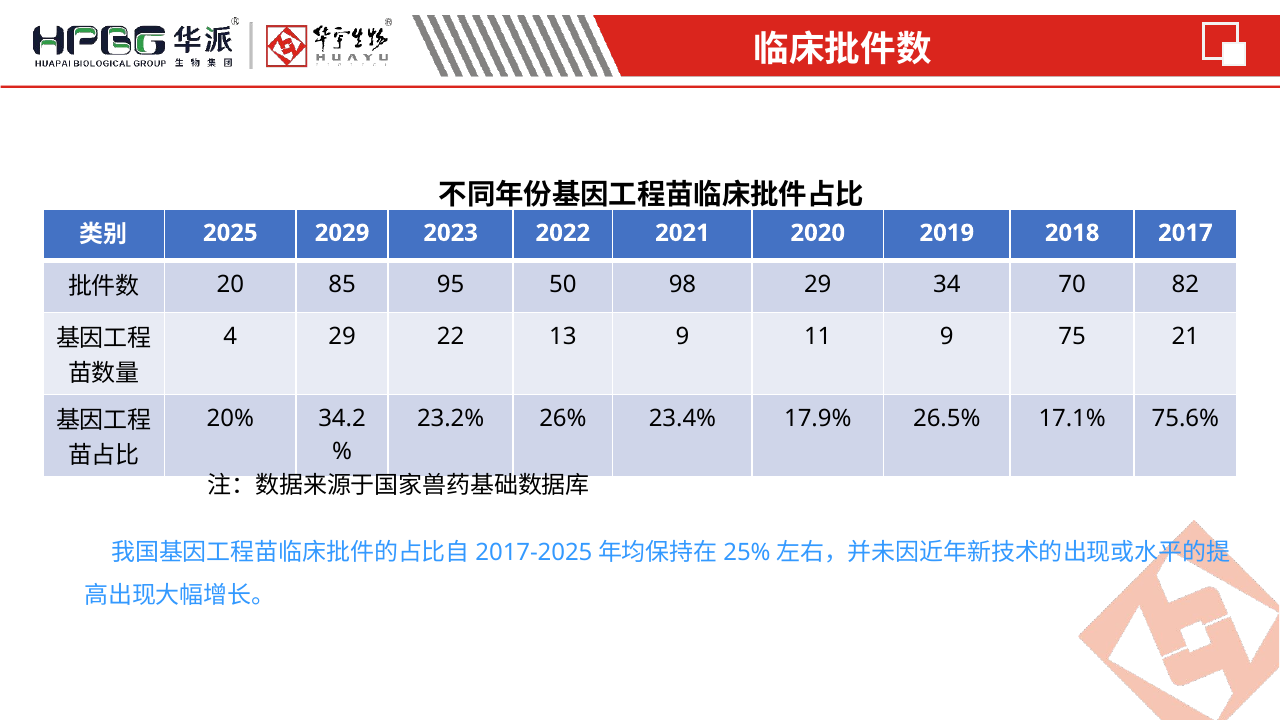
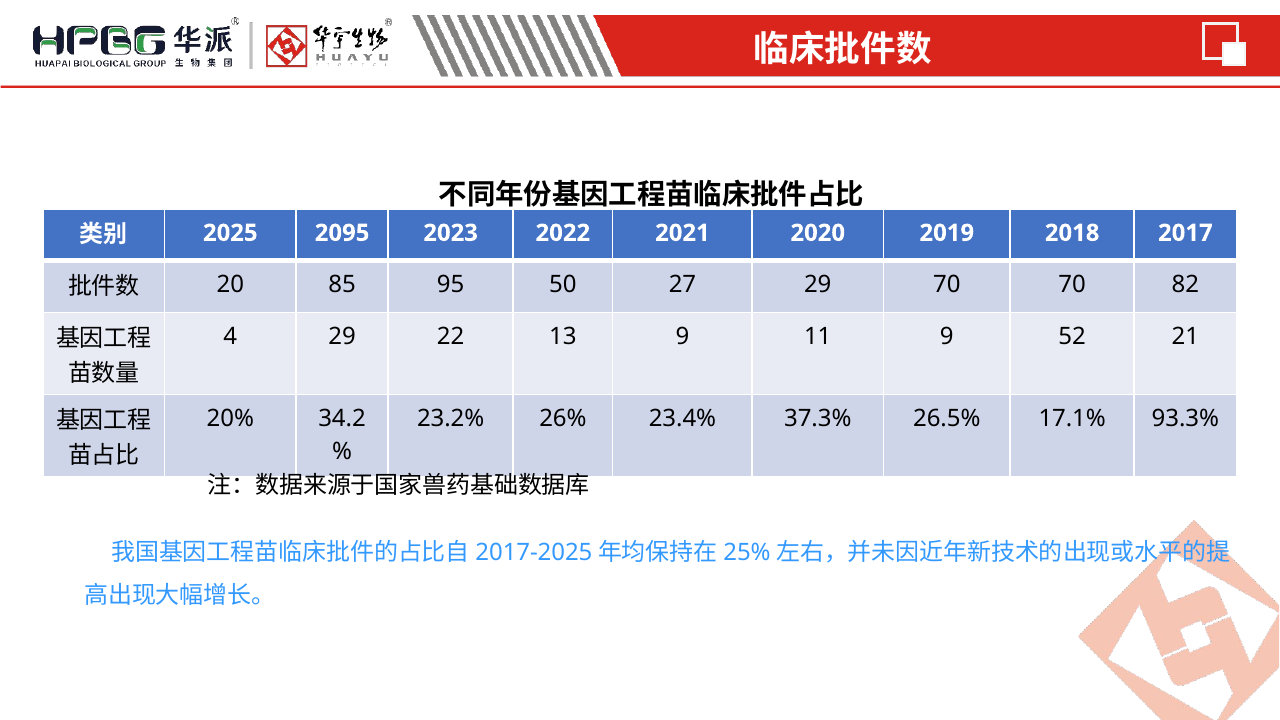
2029: 2029 -> 2095 (342, 233)
98: 98 -> 27 (682, 285)
29 34: 34 -> 70 (947, 285)
75: 75 -> 52 (1072, 337)
17.9%: 17.9% -> 37.3% (818, 419)
75.6%: 75.6% -> 93.3% (1185, 419)
